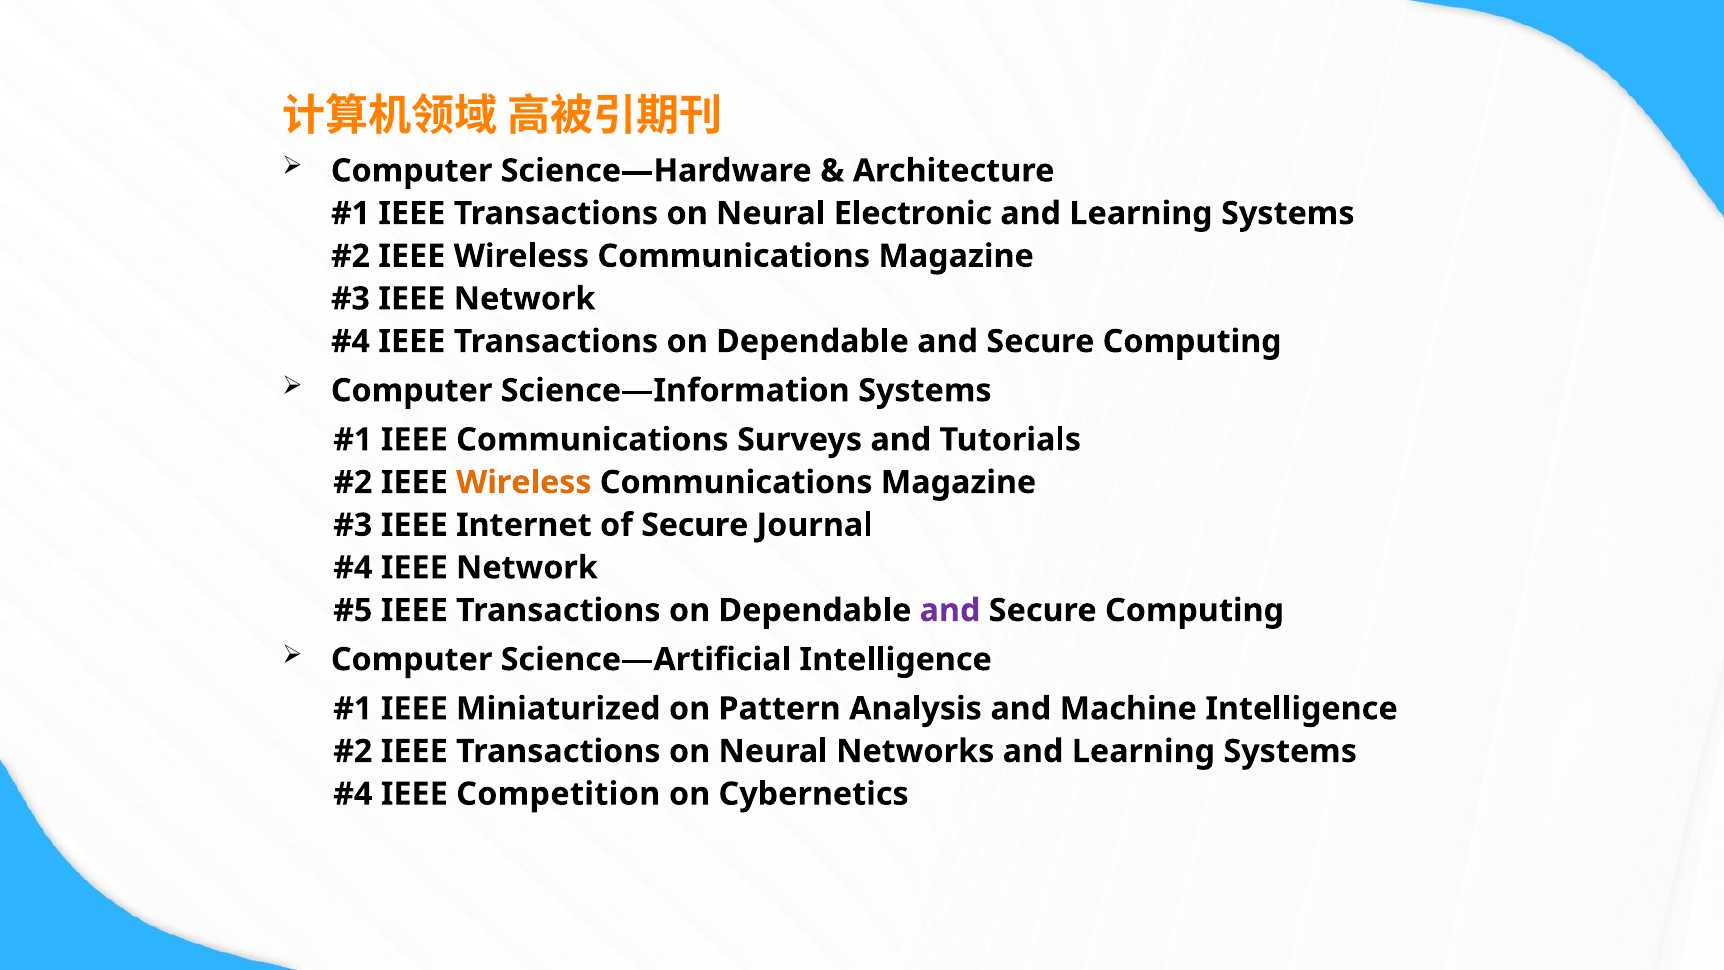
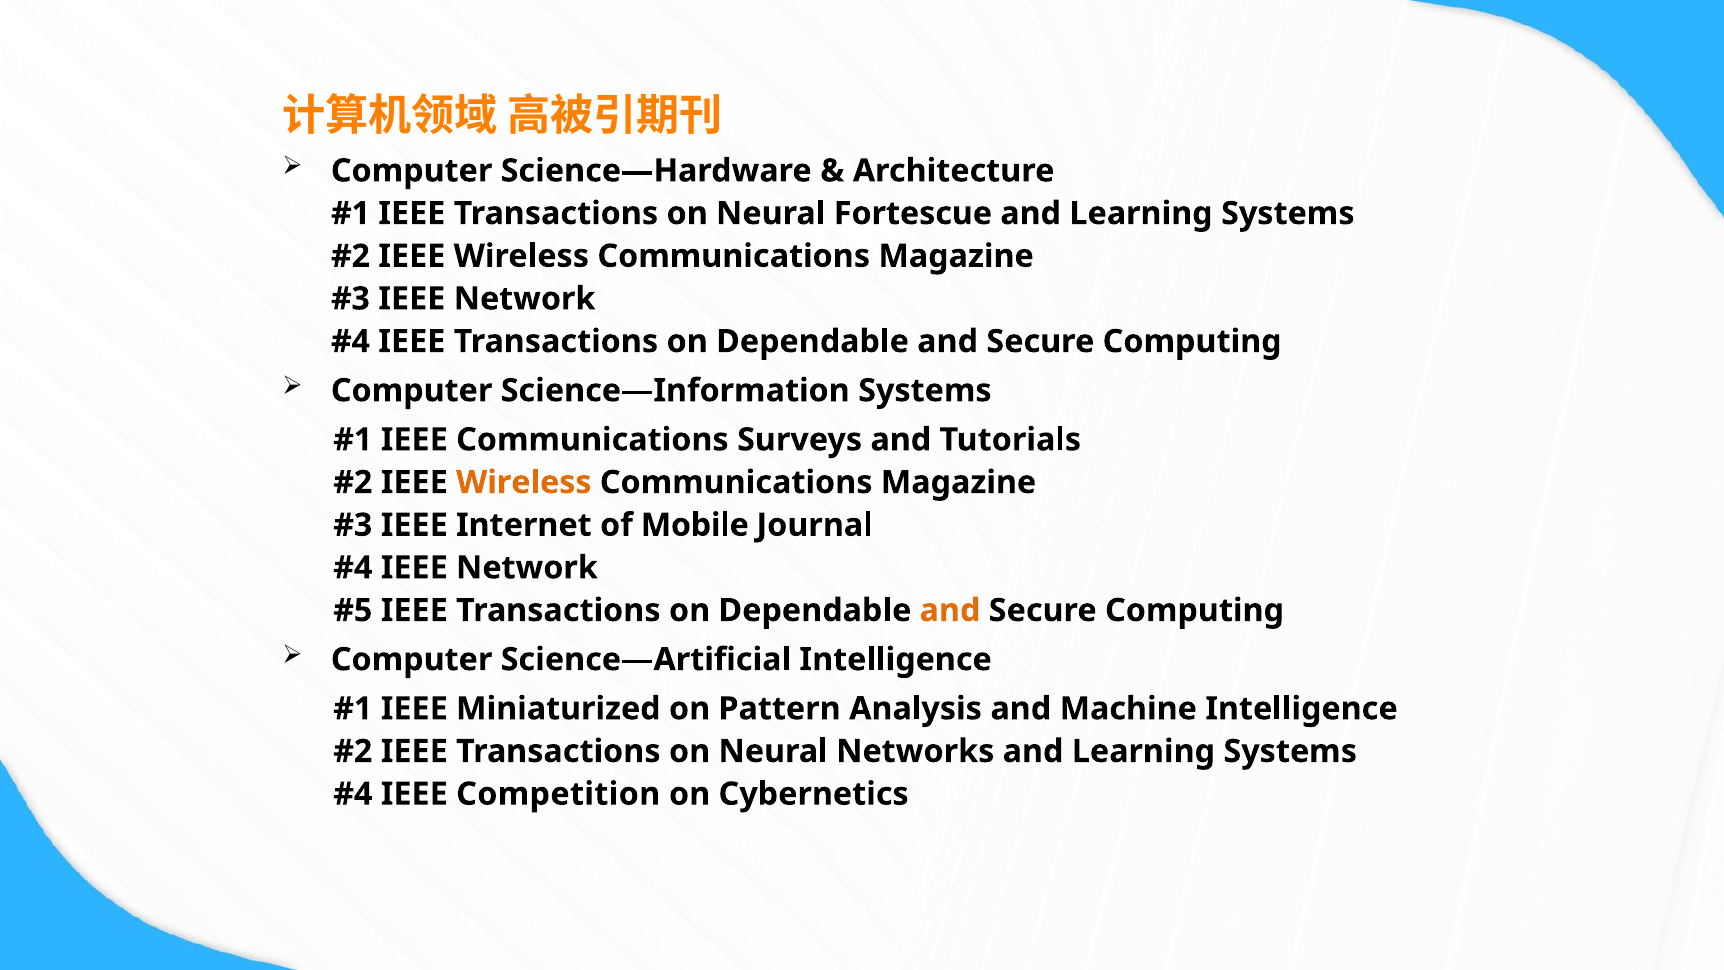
Electronic: Electronic -> Fortescue (913, 213)
of Secure: Secure -> Mobile (695, 525)
and colour: purple -> orange (950, 610)
